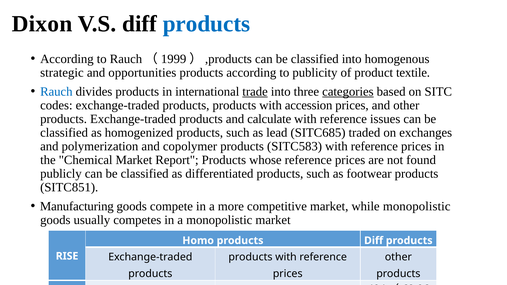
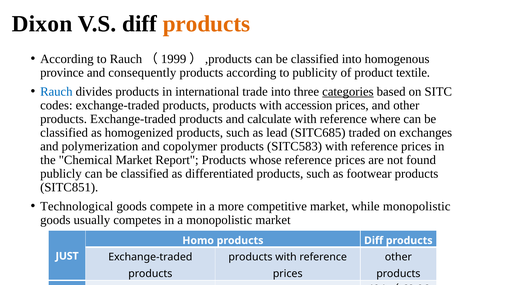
products colour: blue -> orange (206, 24)
strategic: strategic -> province (62, 73)
opportunities: opportunities -> consequently (142, 73)
trade underline: present -> none (255, 92)
issues: issues -> where (385, 119)
Manufacturing: Manufacturing -> Technological (77, 206)
RISE: RISE -> JUST (67, 256)
